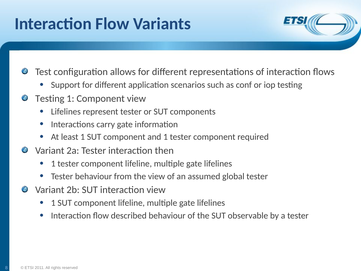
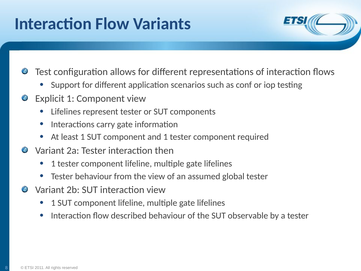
Testing: Testing -> Explicit (50, 98)
